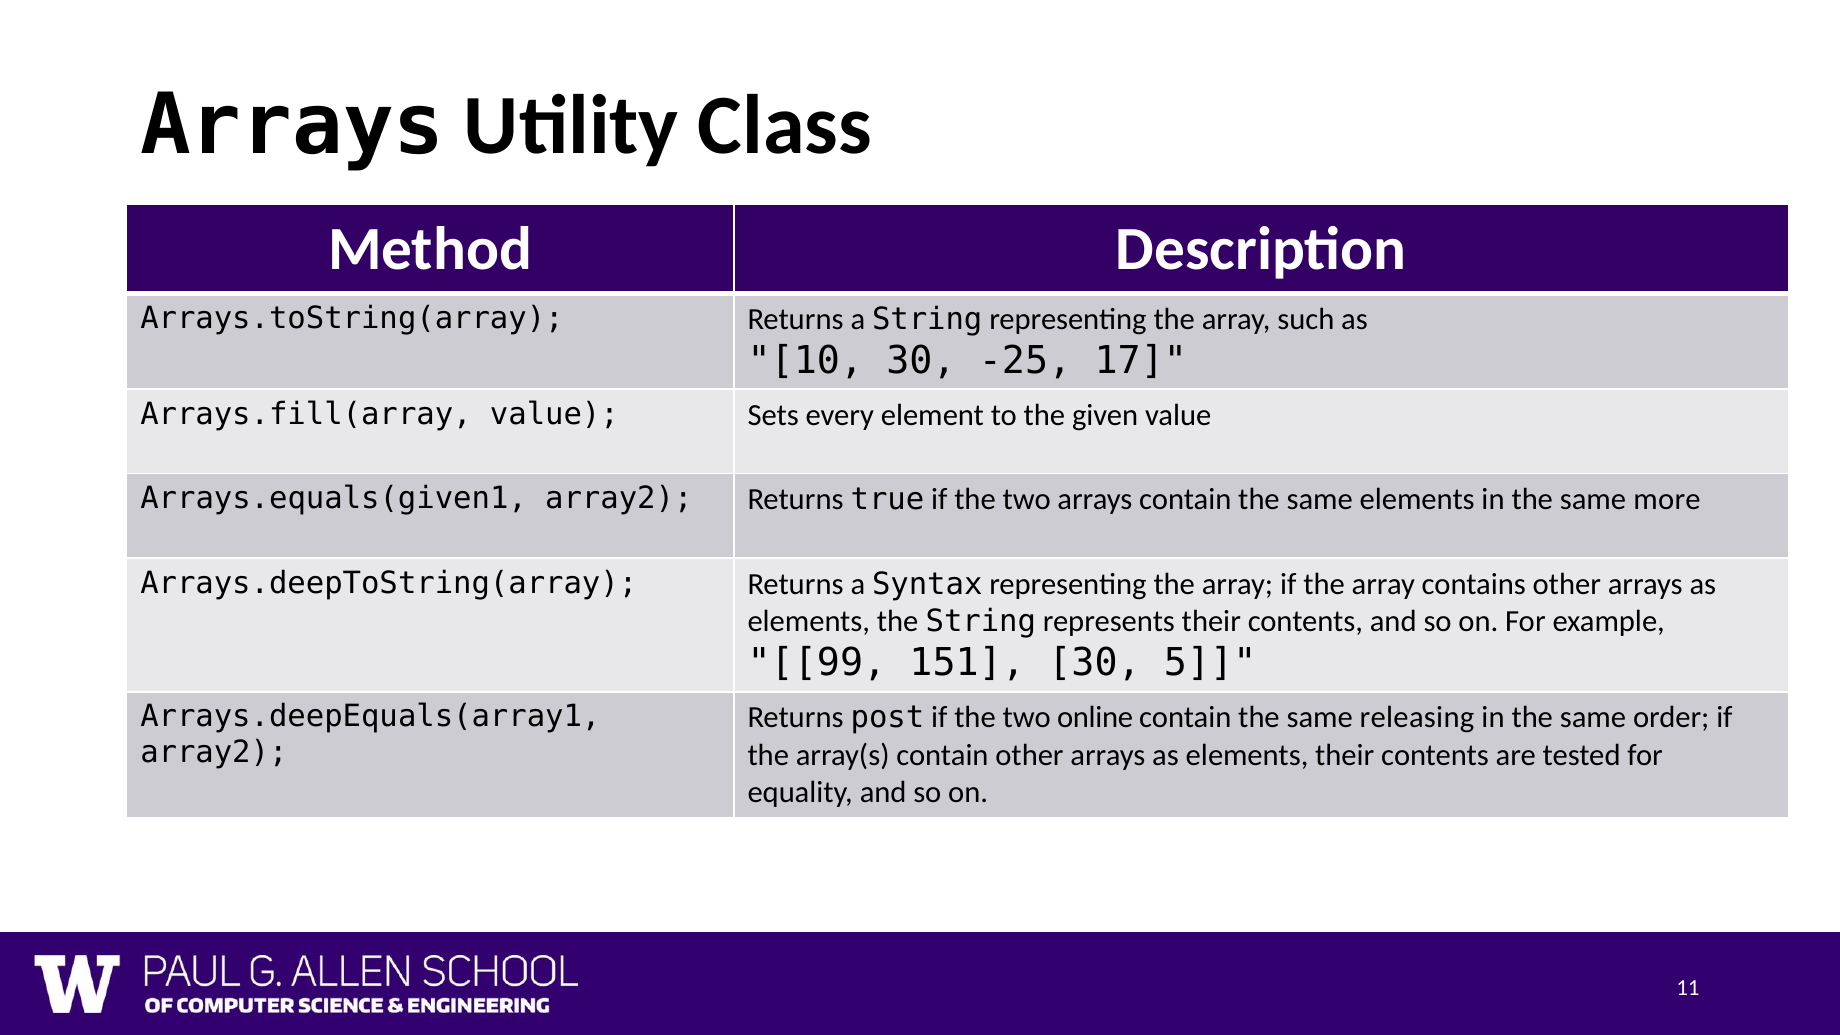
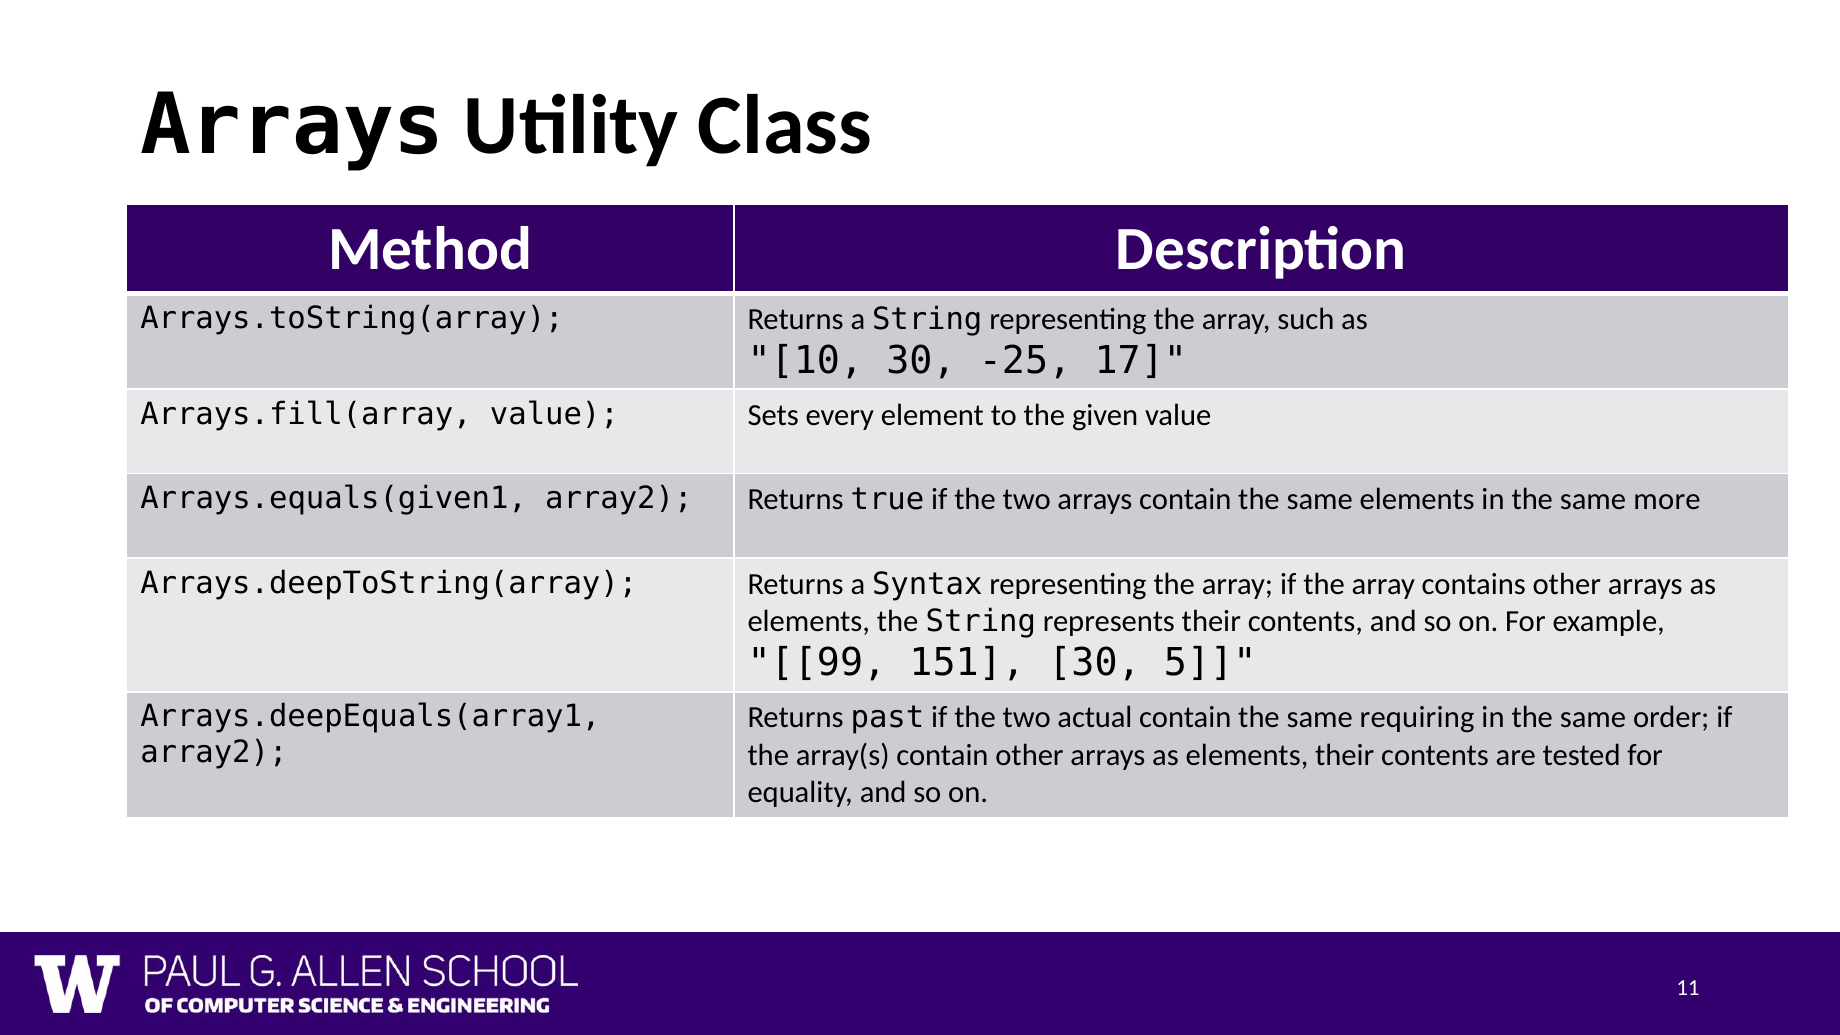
post: post -> past (887, 718)
online: online -> actual (1095, 718)
releasing: releasing -> requiring (1417, 718)
